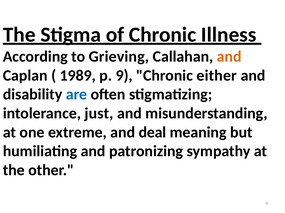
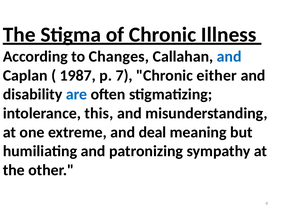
Grieving: Grieving -> Changes (119, 57)
and colour: orange -> blue (229, 57)
1989: 1989 -> 1987 (78, 76)
9: 9 -> 7 (124, 76)
just: just -> this (99, 114)
